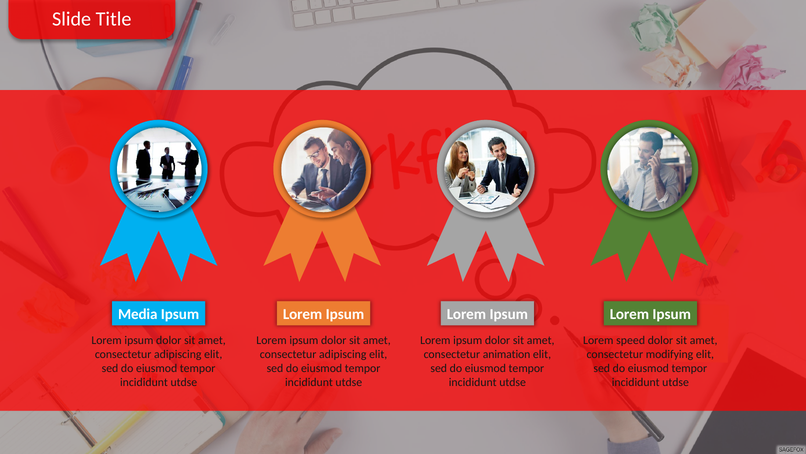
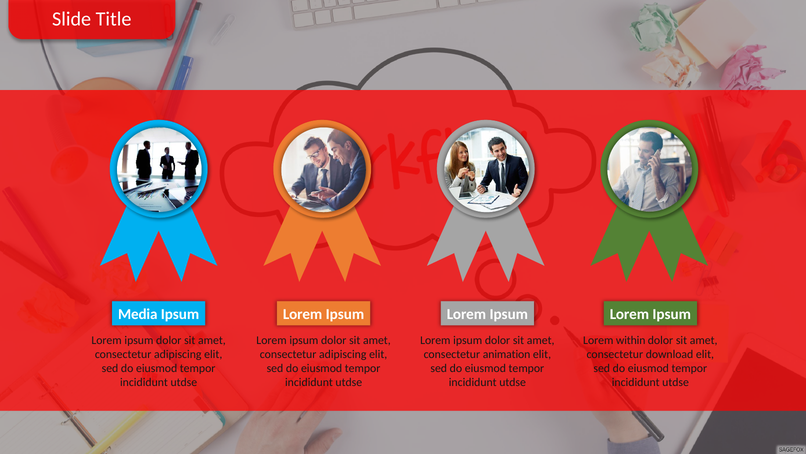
speed: speed -> within (631, 340)
modifying: modifying -> download (670, 354)
